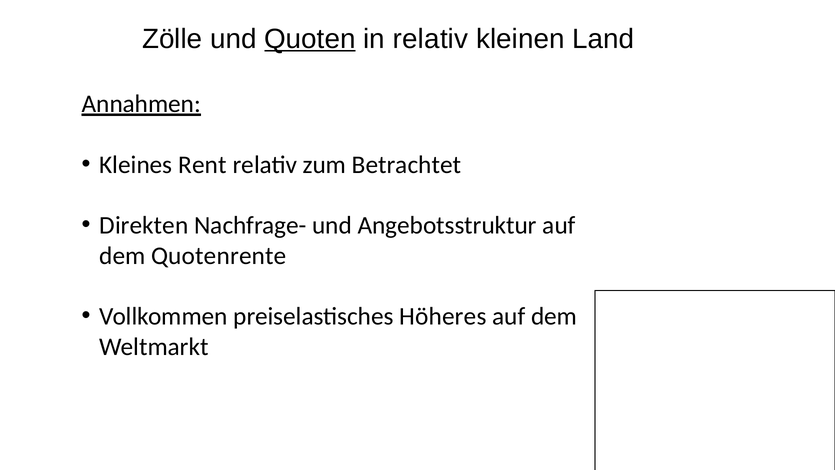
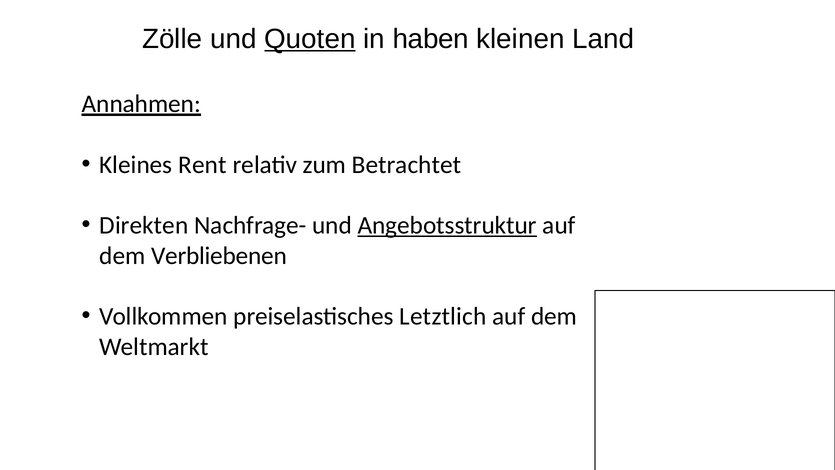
in relativ: relativ -> haben (431, 39)
Angebotsstruktur underline: none -> present (447, 225)
Quotenrente: Quotenrente -> Verbliebenen (219, 256)
Höheres: Höheres -> Letztlich (443, 316)
